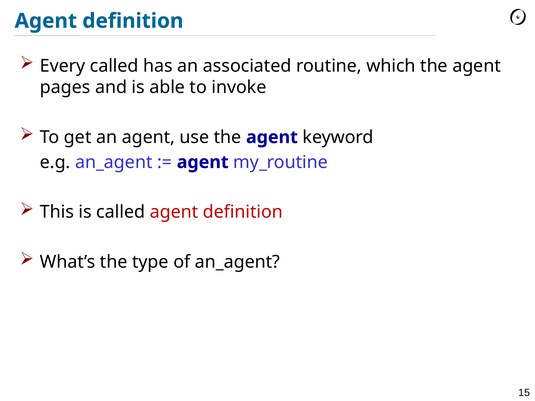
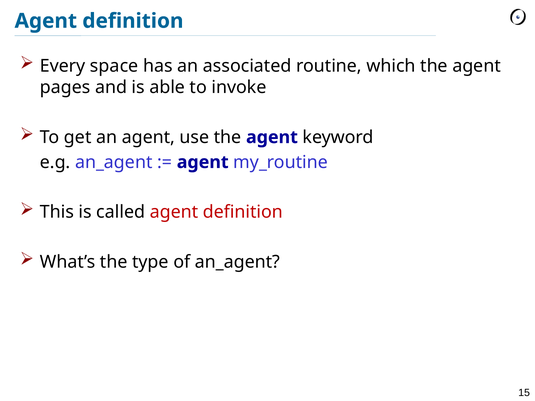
Every called: called -> space (114, 66)
